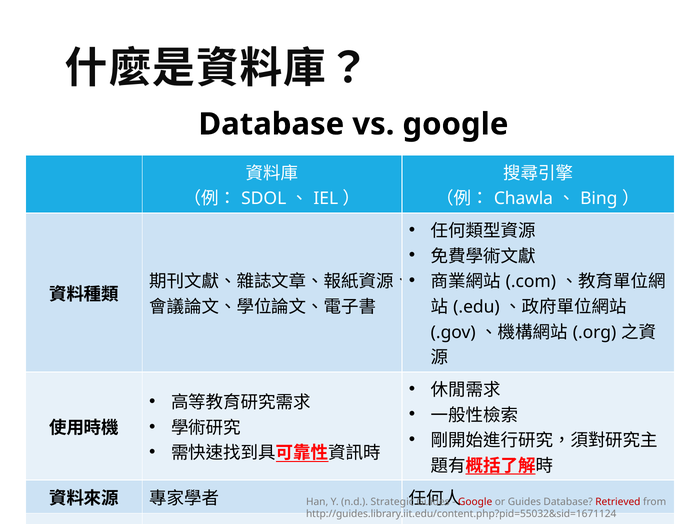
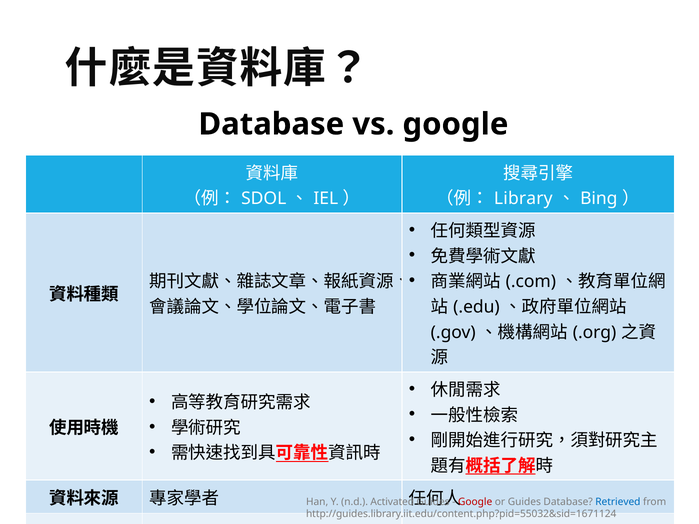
Chawla: Chawla -> Library (523, 199)
Strategic: Strategic -> Activated (392, 502)
Retrieved colour: red -> blue (618, 502)
